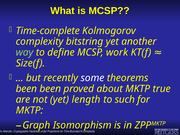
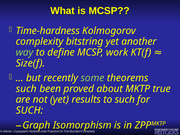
Time-complete: Time-complete -> Time-hardness (48, 31)
some colour: white -> light green (93, 78)
been: been -> such (26, 89)
length: length -> results (86, 100)
MKTP: MKTP -> SUCH (29, 110)
